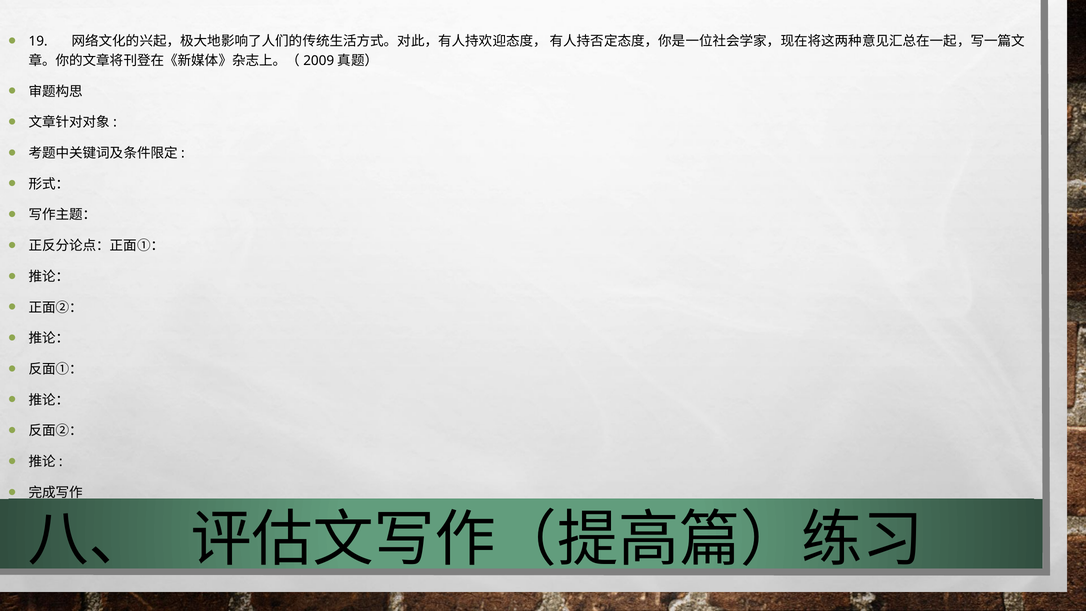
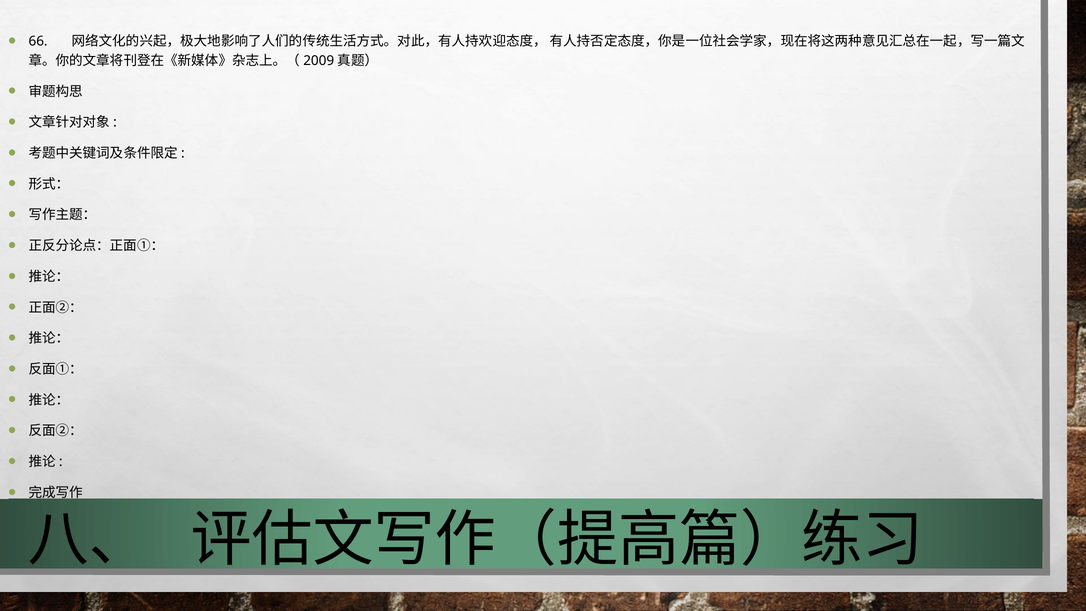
19: 19 -> 66 (38, 41)
